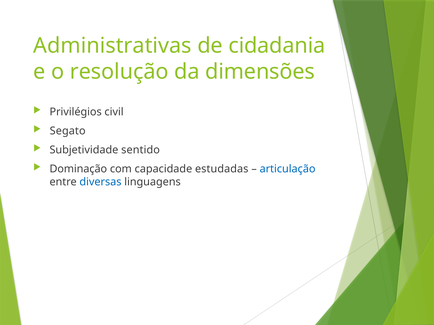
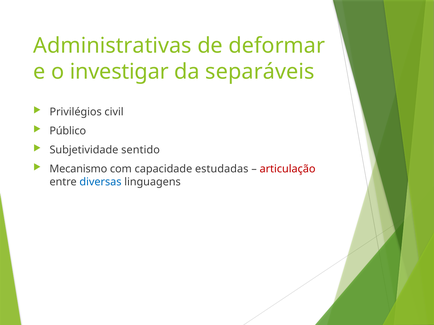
cidadania: cidadania -> deformar (277, 46)
resolução: resolução -> investigar (119, 72)
dimensões: dimensões -> separáveis (260, 72)
Segato: Segato -> Público (68, 131)
Dominação: Dominação -> Mecanismo (78, 169)
articulação colour: blue -> red (288, 169)
